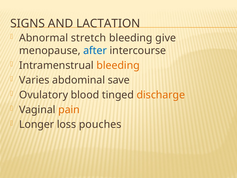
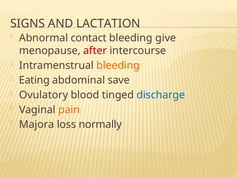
stretch: stretch -> contact (89, 38)
after colour: blue -> red (95, 51)
Varies: Varies -> Eating (34, 80)
discharge colour: orange -> blue (161, 95)
Longer: Longer -> Majora (37, 124)
pouches: pouches -> normally (100, 124)
